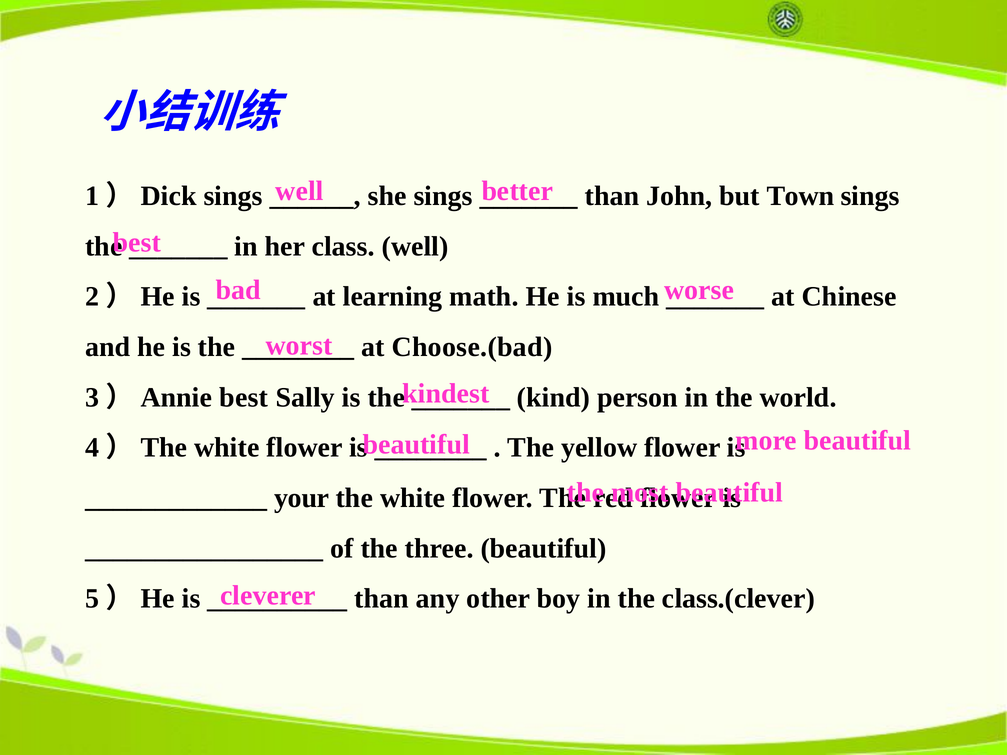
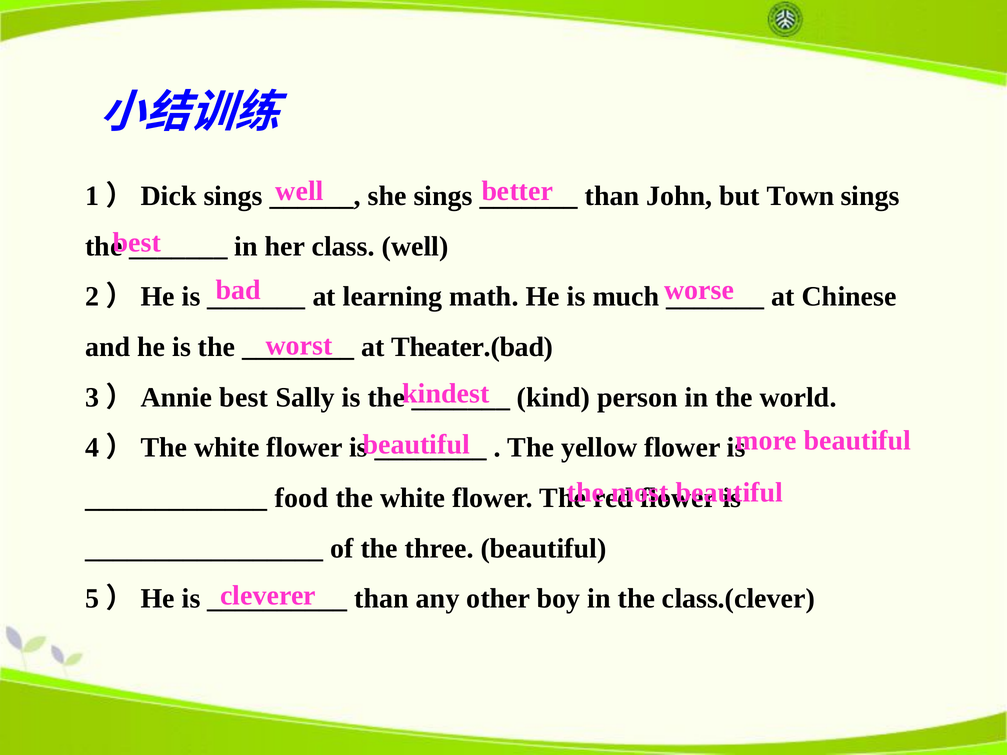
Choose.(bad: Choose.(bad -> Theater.(bad (472, 347)
your: your -> food (301, 498)
